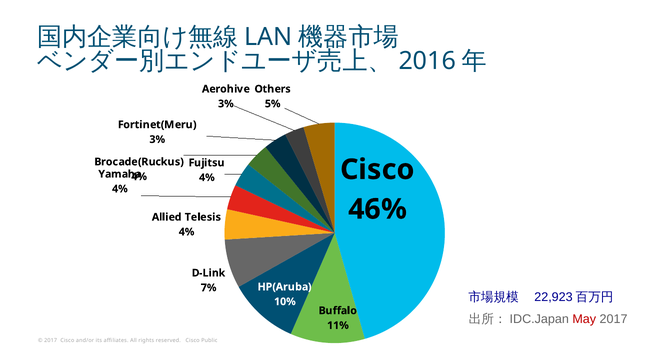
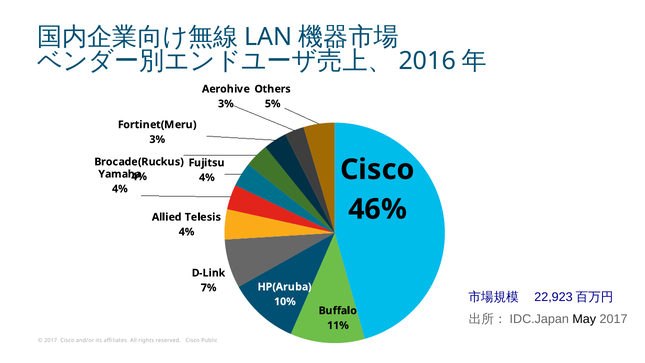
May colour: red -> black (584, 319)
